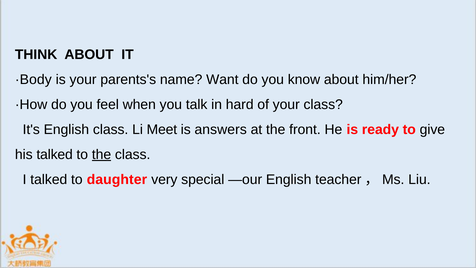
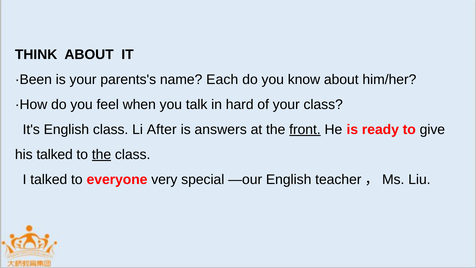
·Body: ·Body -> ·Been (33, 79)
Want: Want -> Each (222, 79)
Meet: Meet -> After (162, 129)
front underline: none -> present (305, 129)
daughter: daughter -> everyone (117, 179)
